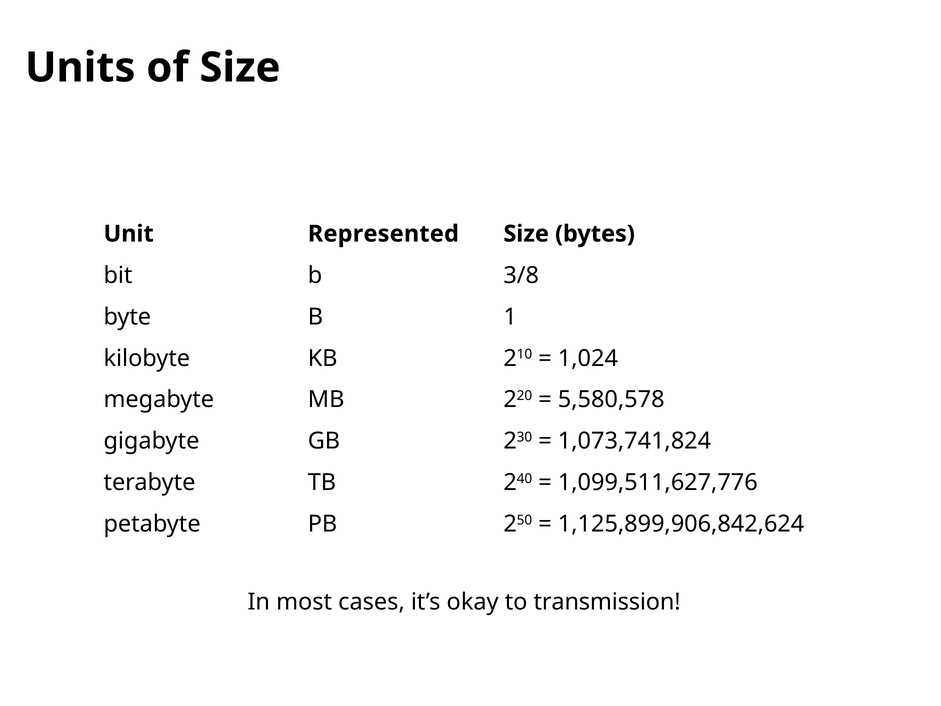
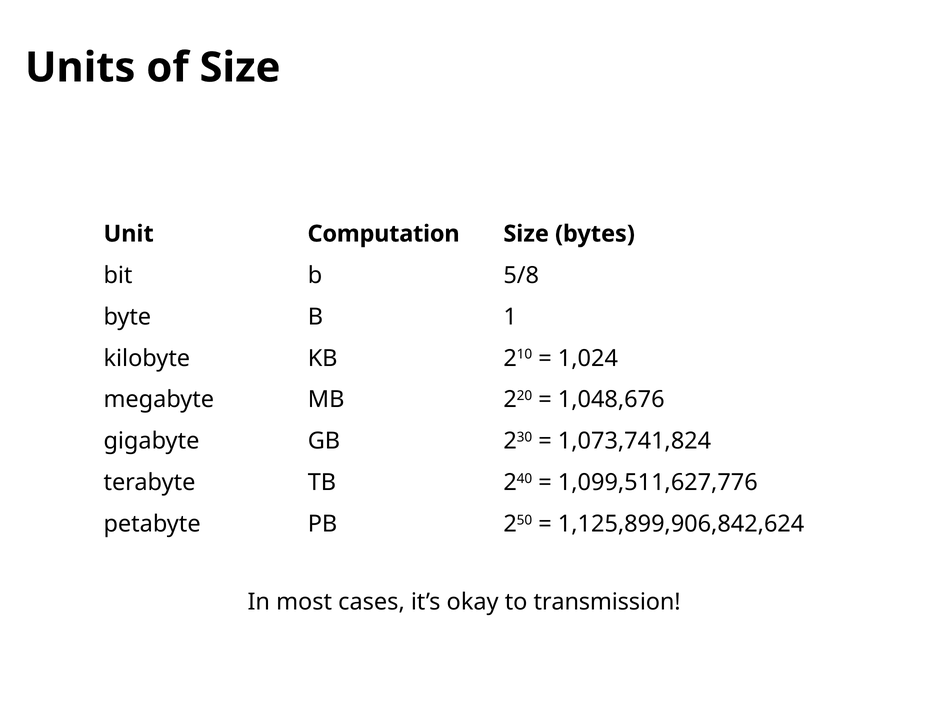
Represented: Represented -> Computation (384, 234)
3/8: 3/8 -> 5/8 (521, 275)
5,580,578: 5,580,578 -> 1,048,676 (611, 400)
